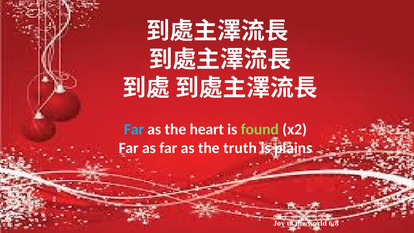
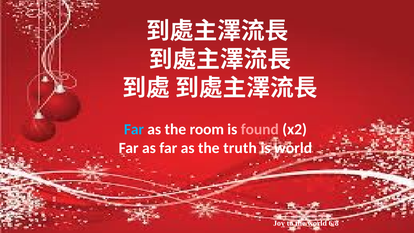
heart: heart -> room (207, 129)
found colour: light green -> pink (260, 129)
is plains: plains -> world (293, 148)
